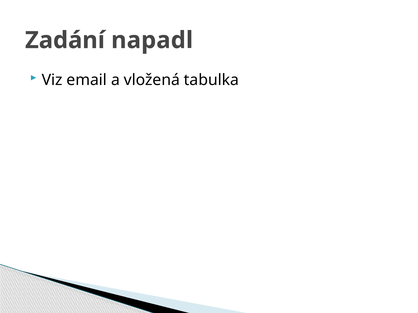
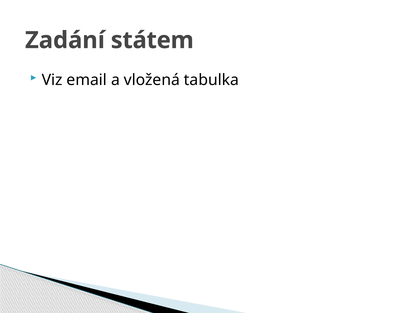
napadl: napadl -> státem (152, 40)
